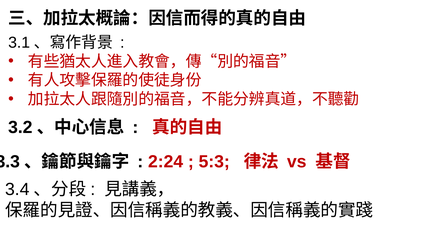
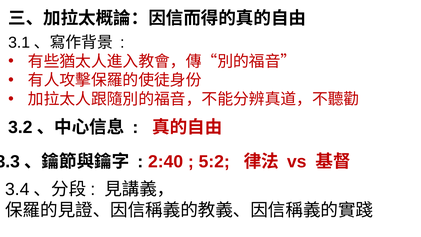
2:24: 2:24 -> 2:40 (166, 162)
5:3: 5:3 -> 5:2 (214, 162)
